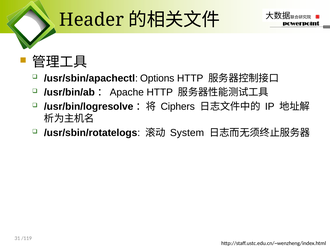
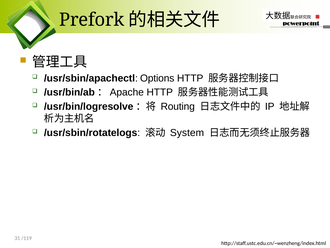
Header: Header -> Prefork (92, 20)
Ciphers: Ciphers -> Routing (178, 106)
